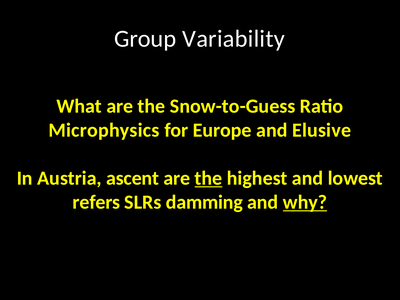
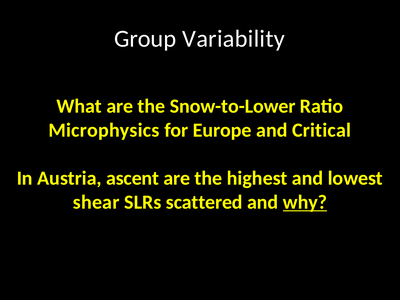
Snow-to-Guess: Snow-to-Guess -> Snow-to-Lower (233, 106)
Elusive: Elusive -> Critical (322, 130)
the underline: present -> none (209, 178)
refers: refers -> shear (96, 202)
damming: damming -> scattered (204, 202)
